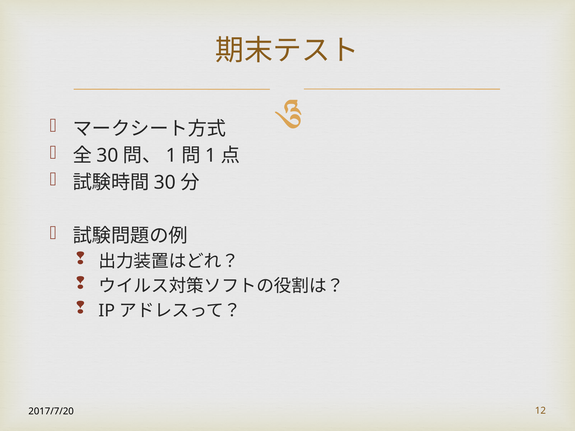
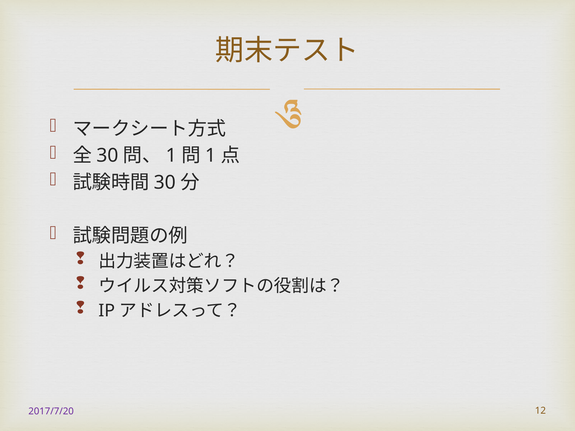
2017/7/20 colour: black -> purple (51, 412)
